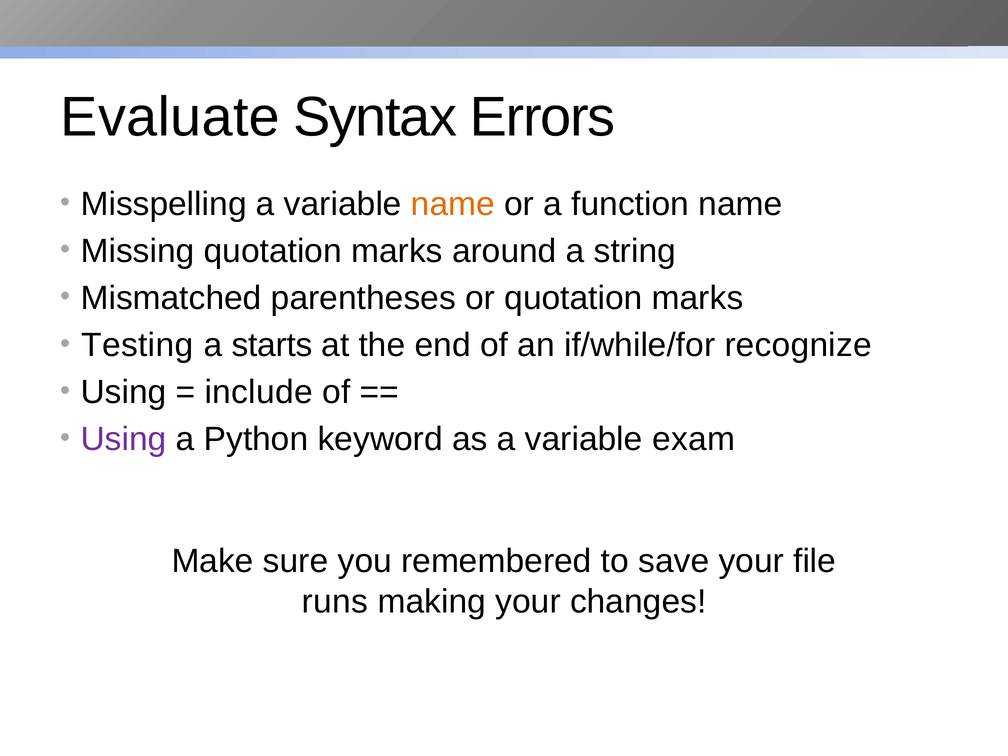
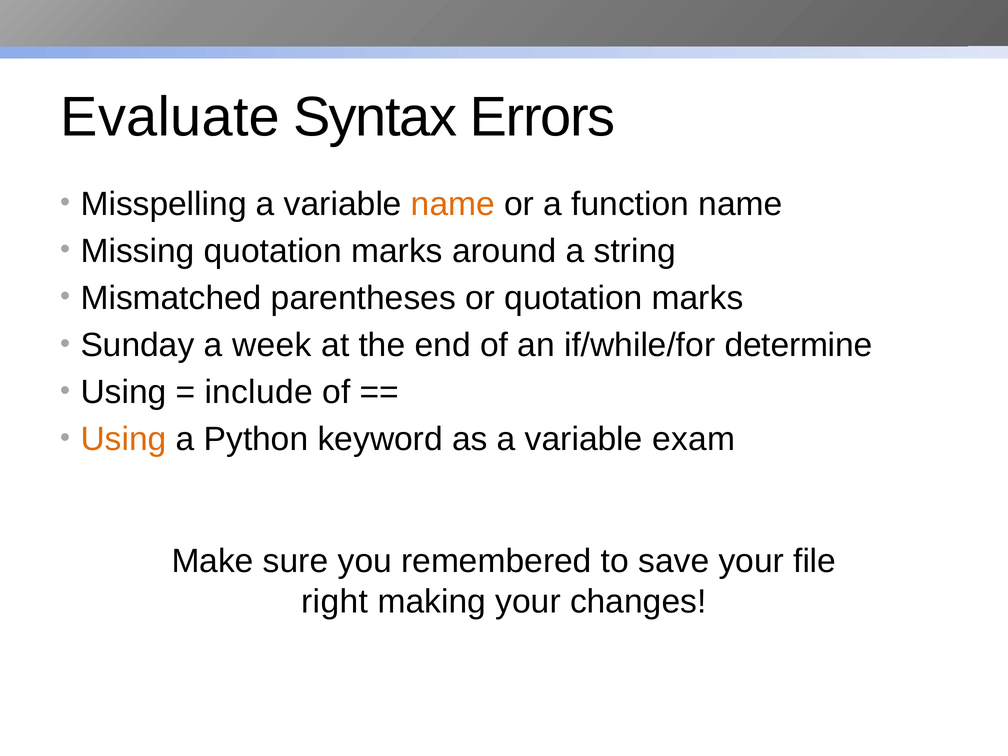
Testing: Testing -> Sunday (138, 345)
starts: starts -> week (272, 345)
recognize: recognize -> determine (798, 345)
Using colour: purple -> orange (124, 439)
runs: runs -> right (335, 602)
